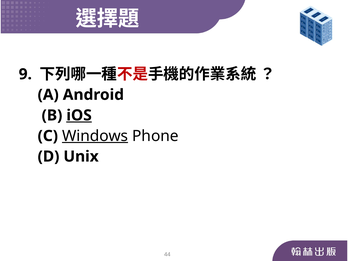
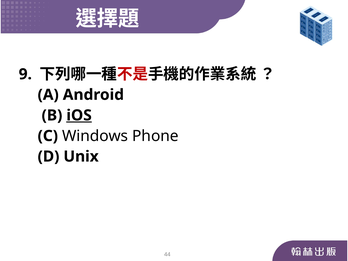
Windows underline: present -> none (95, 136)
